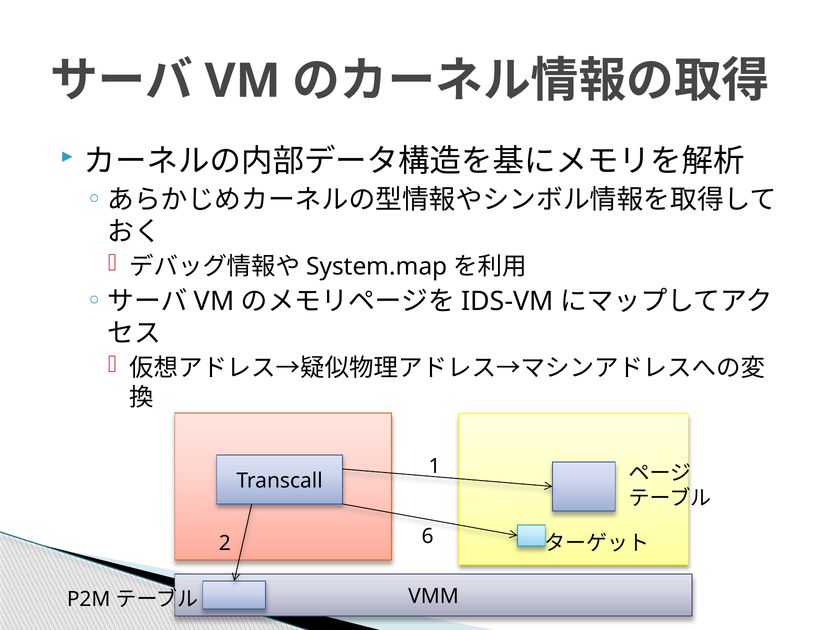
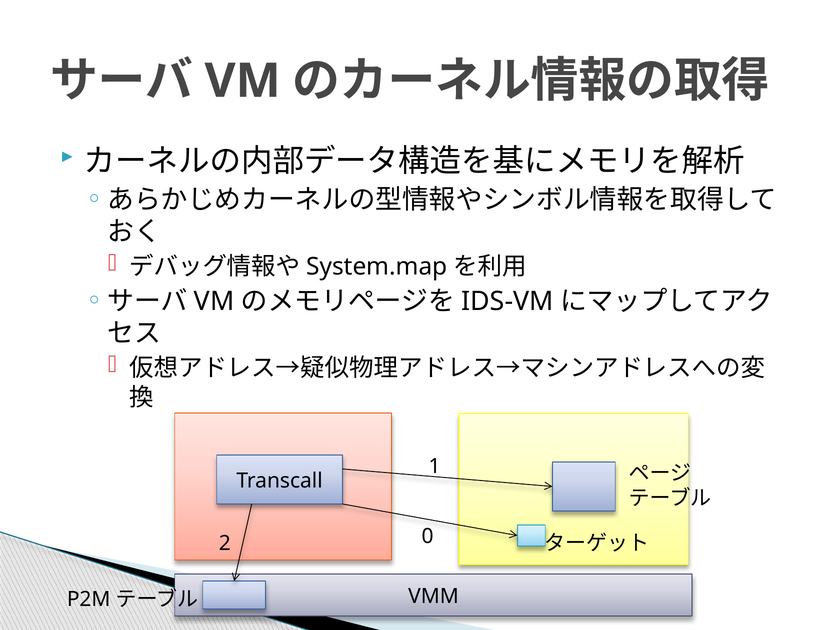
6: 6 -> 0 (428, 536)
